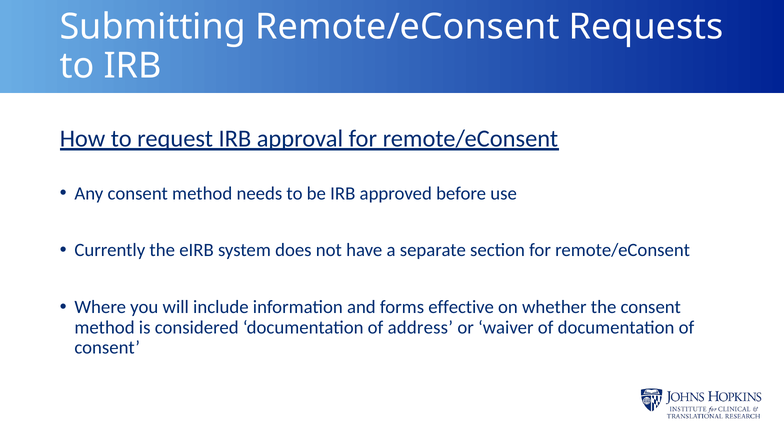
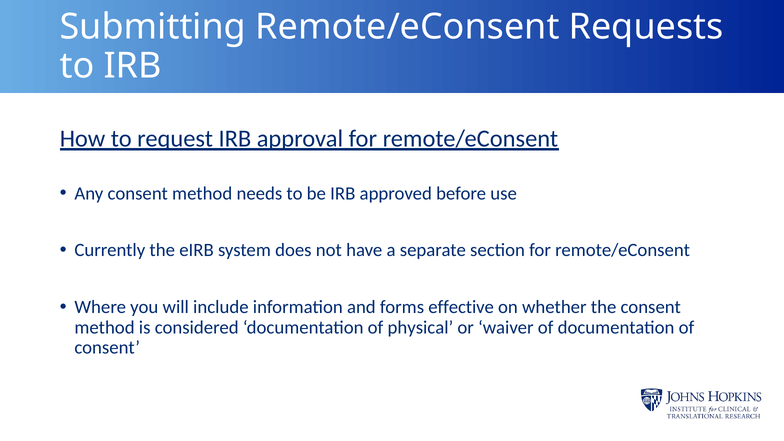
address: address -> physical (420, 327)
